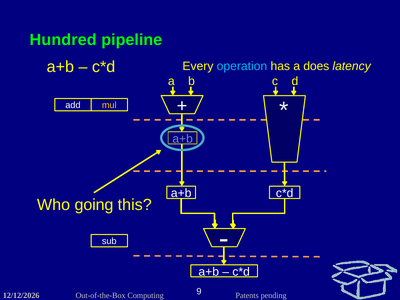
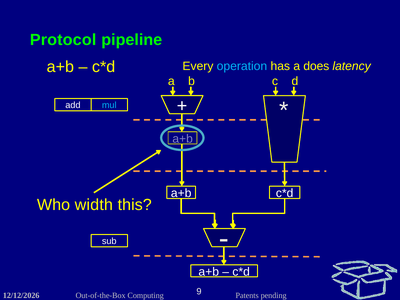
Hundred: Hundred -> Protocol (63, 40)
mul colour: yellow -> light blue (109, 105)
going: going -> width (94, 205)
